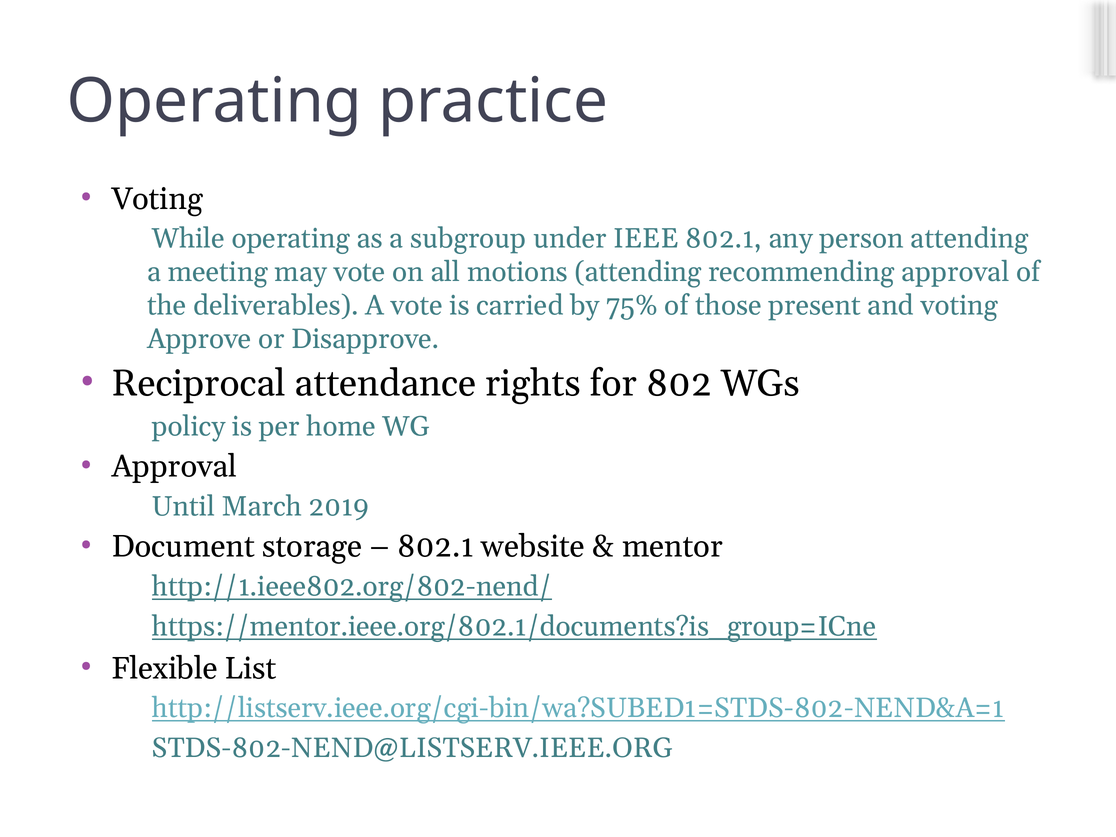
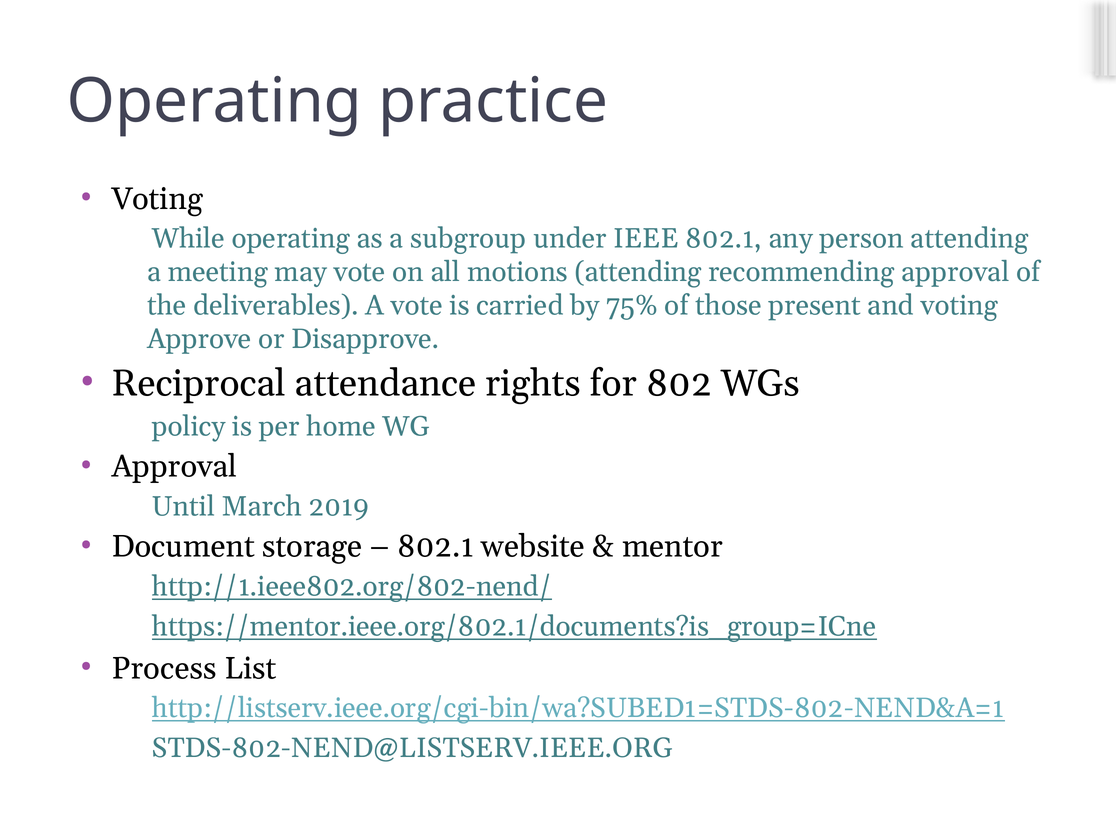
Flexible: Flexible -> Process (164, 669)
